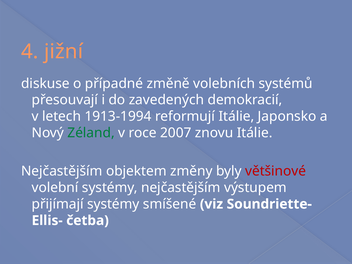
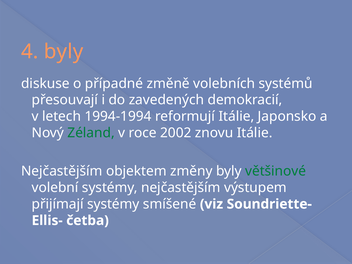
4 jižní: jižní -> byly (64, 51)
1913-1994: 1913-1994 -> 1994-1994 (118, 116)
2007: 2007 -> 2002 (176, 133)
většinové colour: red -> green (276, 171)
